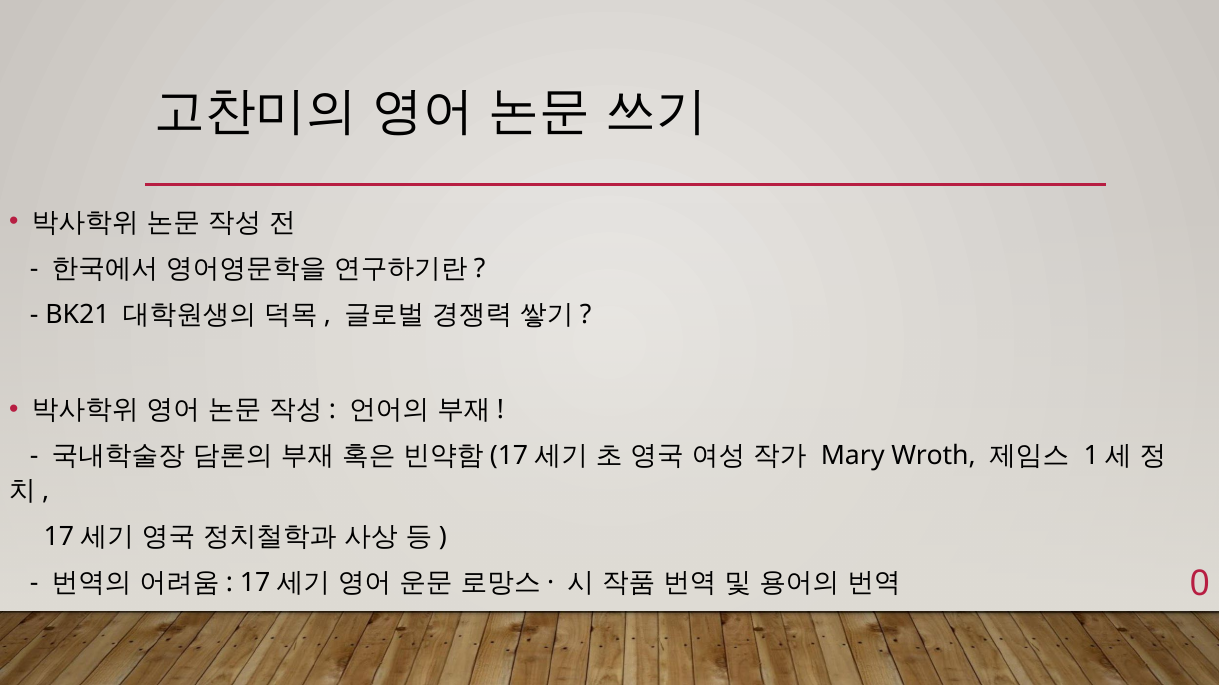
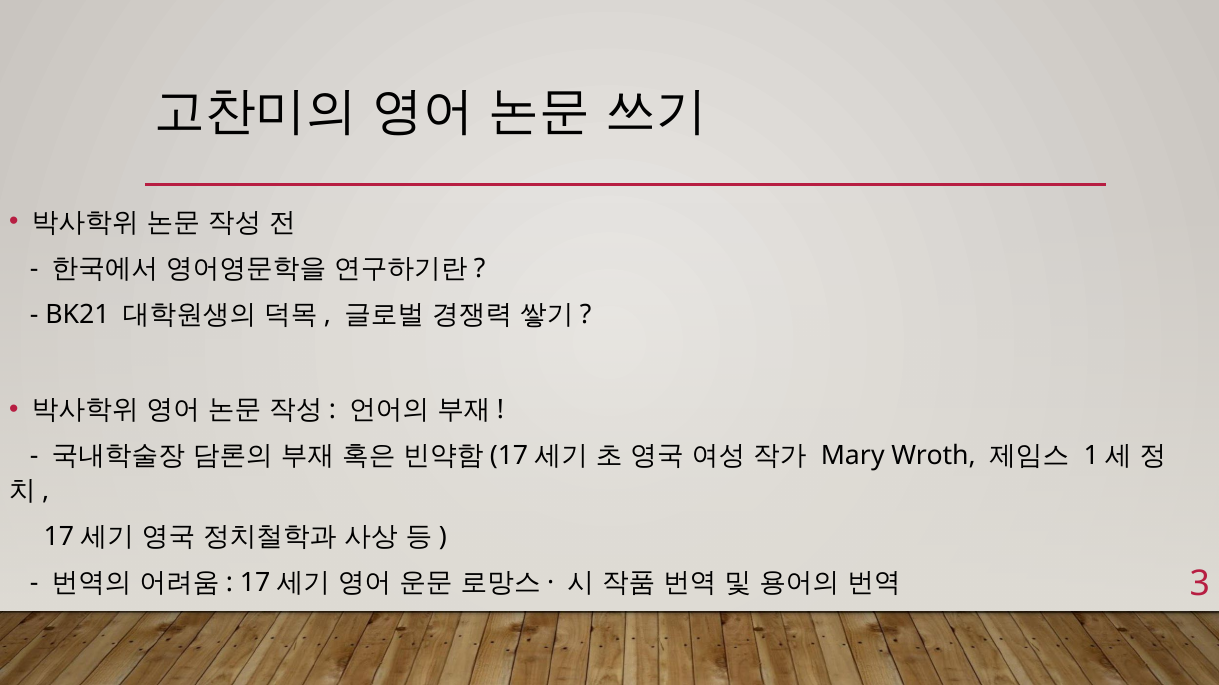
0: 0 -> 3 (1200, 584)
